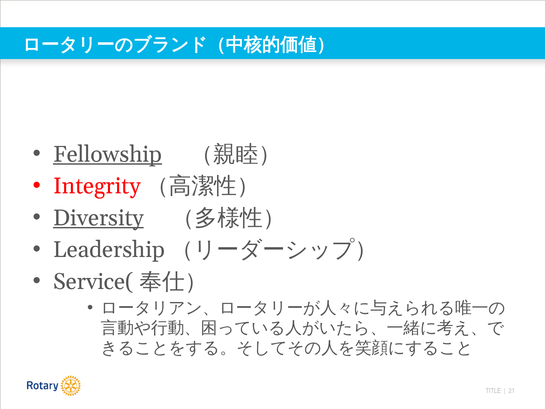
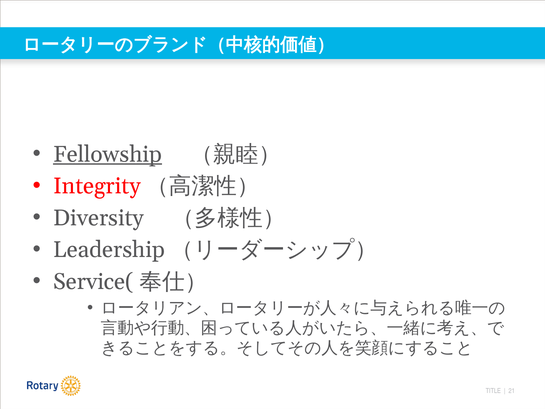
Diversity underline: present -> none (98, 218)
